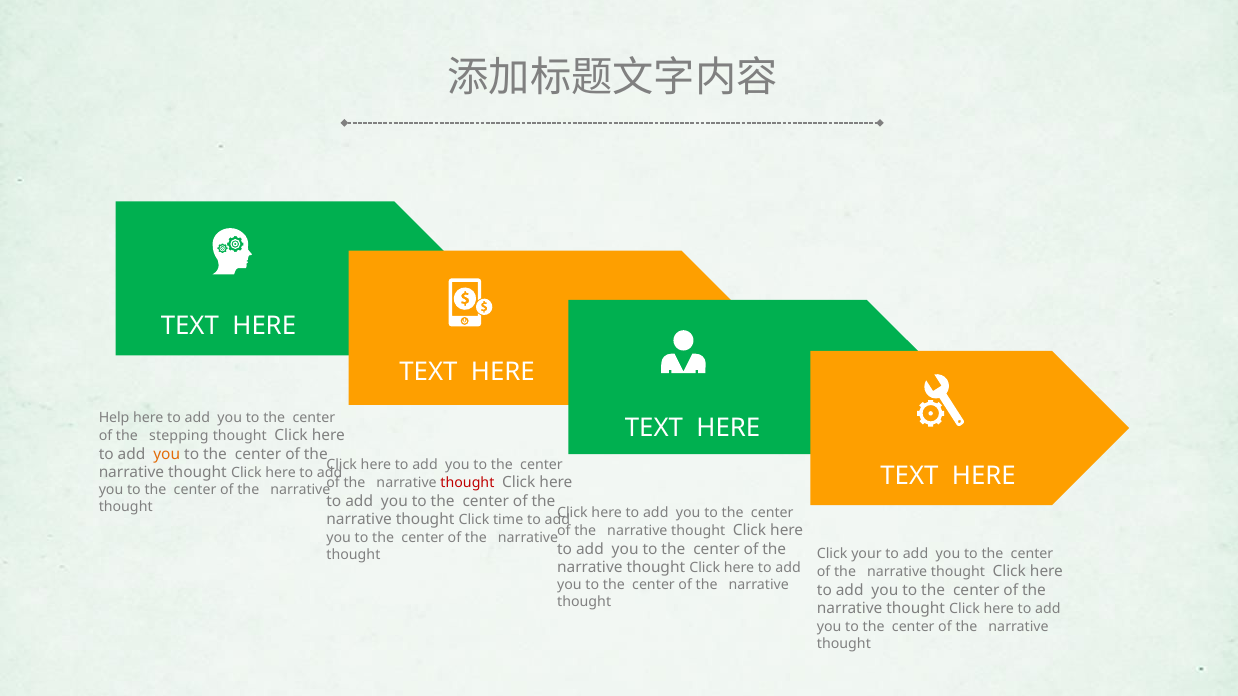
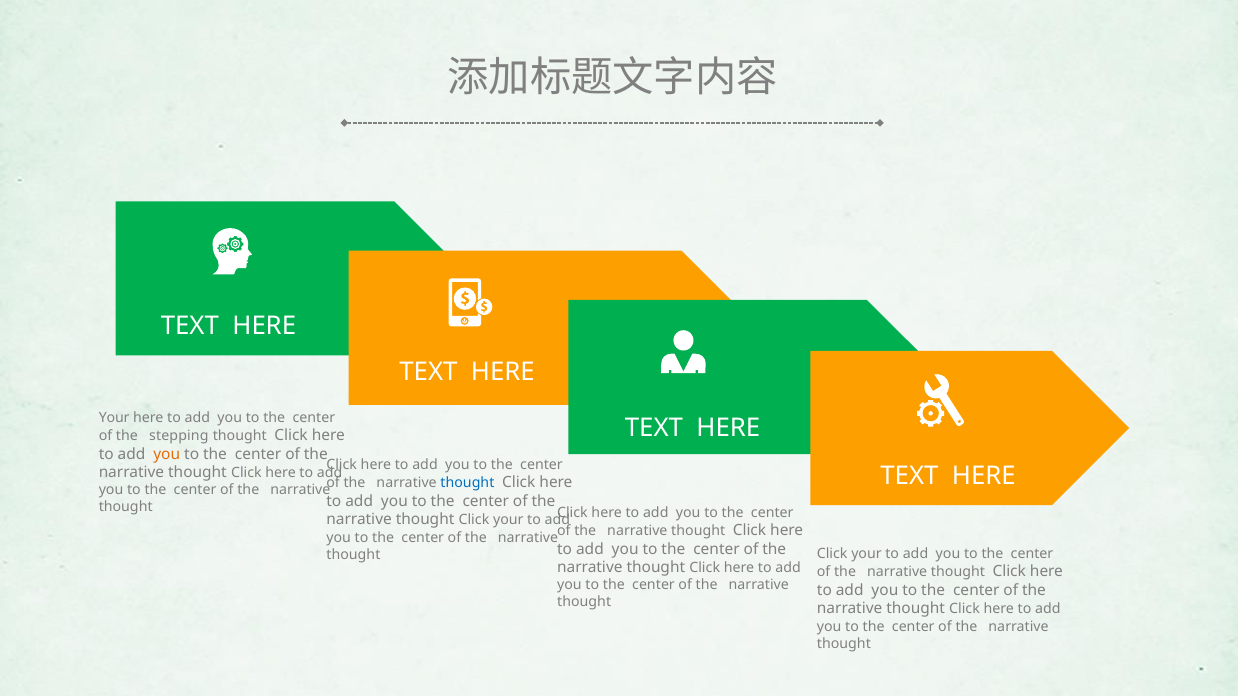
Help: Help -> Your (114, 418)
thought colour: red -> blue (467, 483)
time: time -> your (508, 520)
